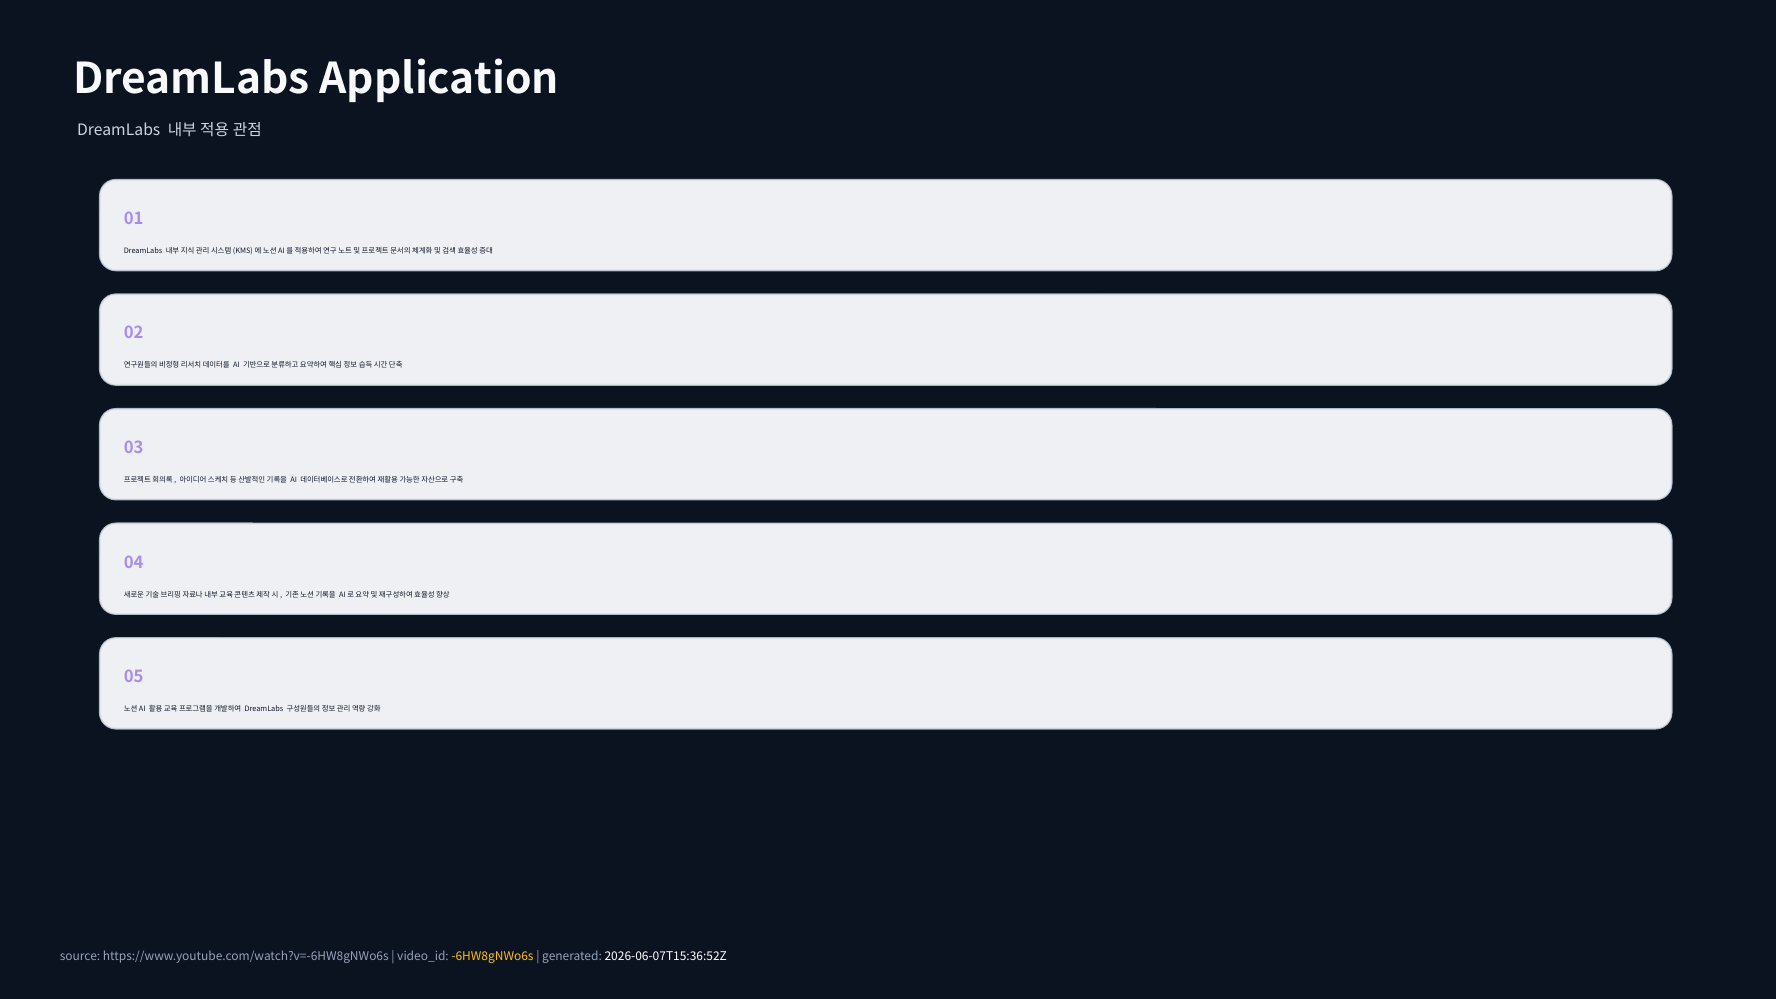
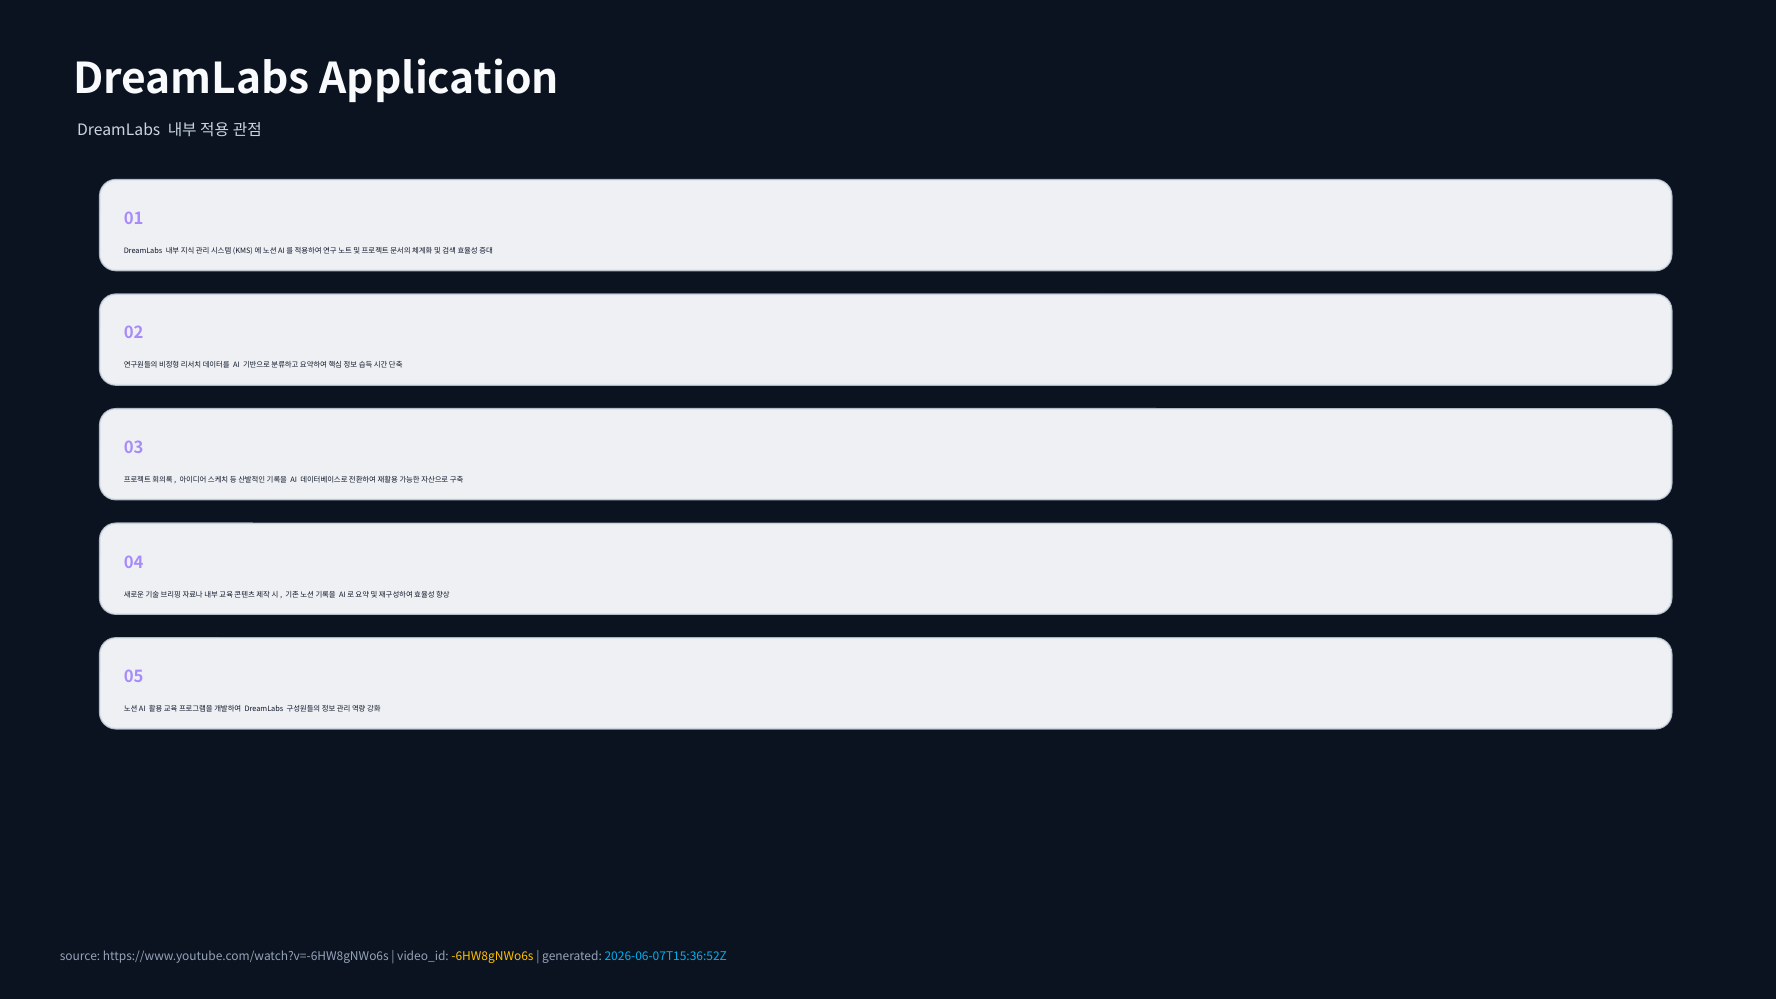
2026-06-07T15:36:52Z colour: white -> light blue (666, 957)
